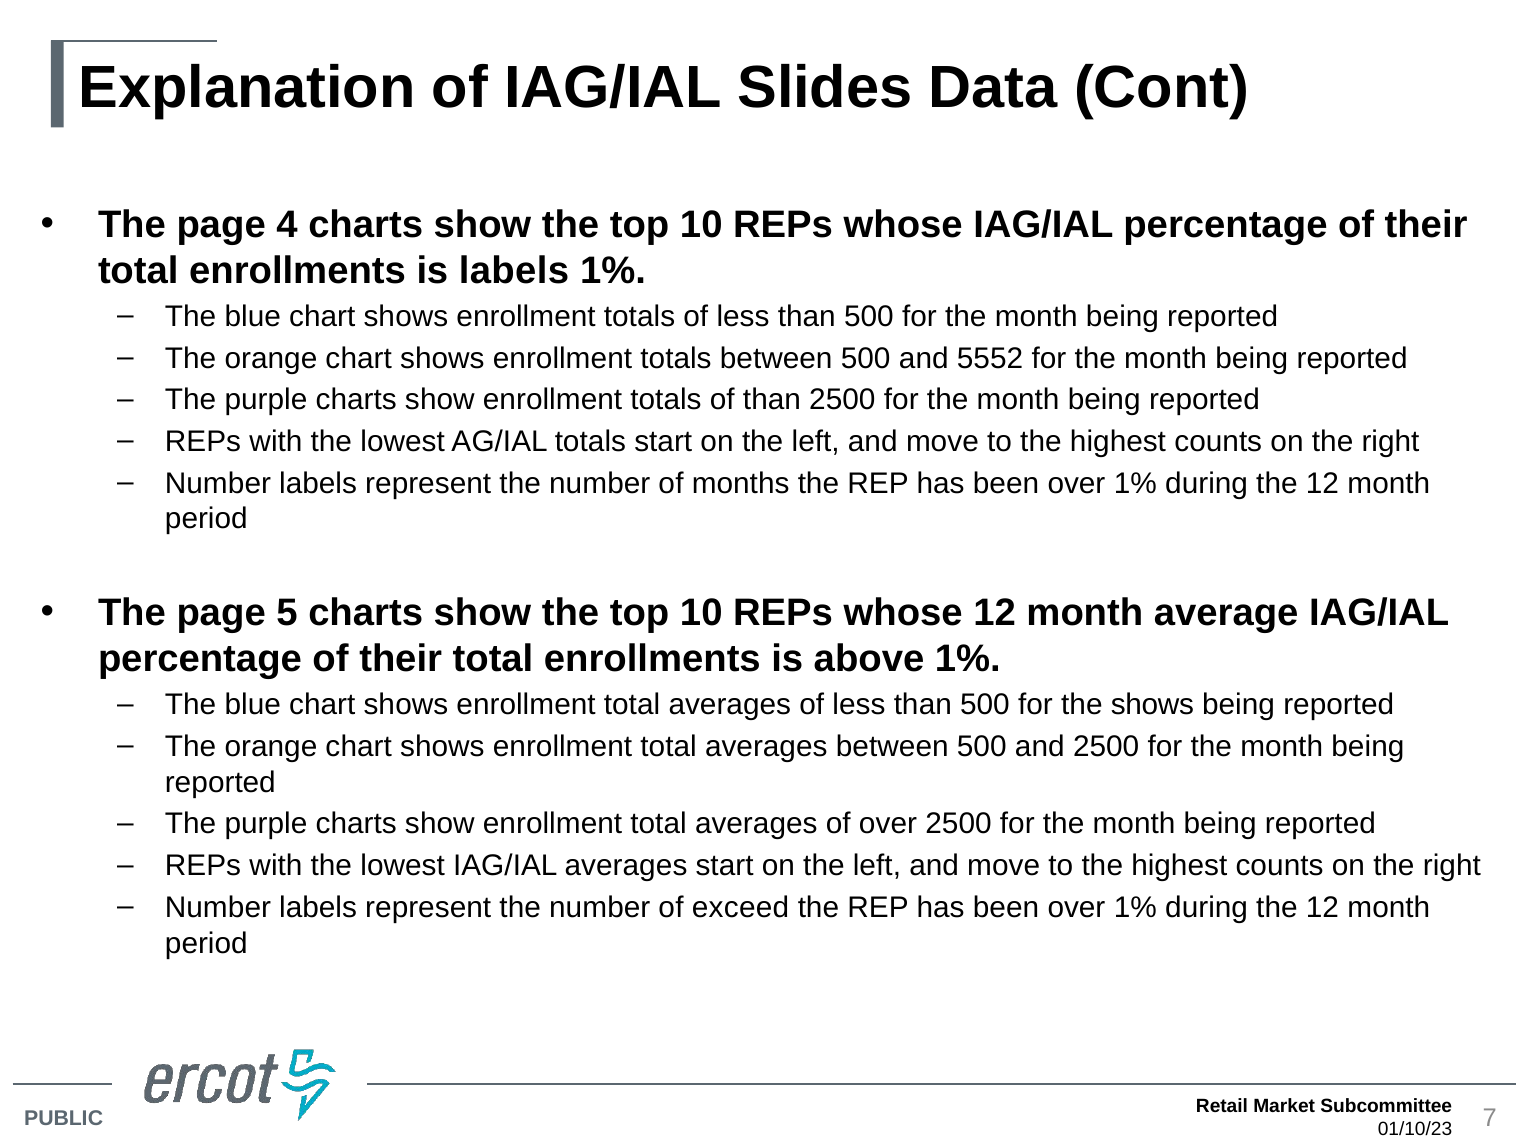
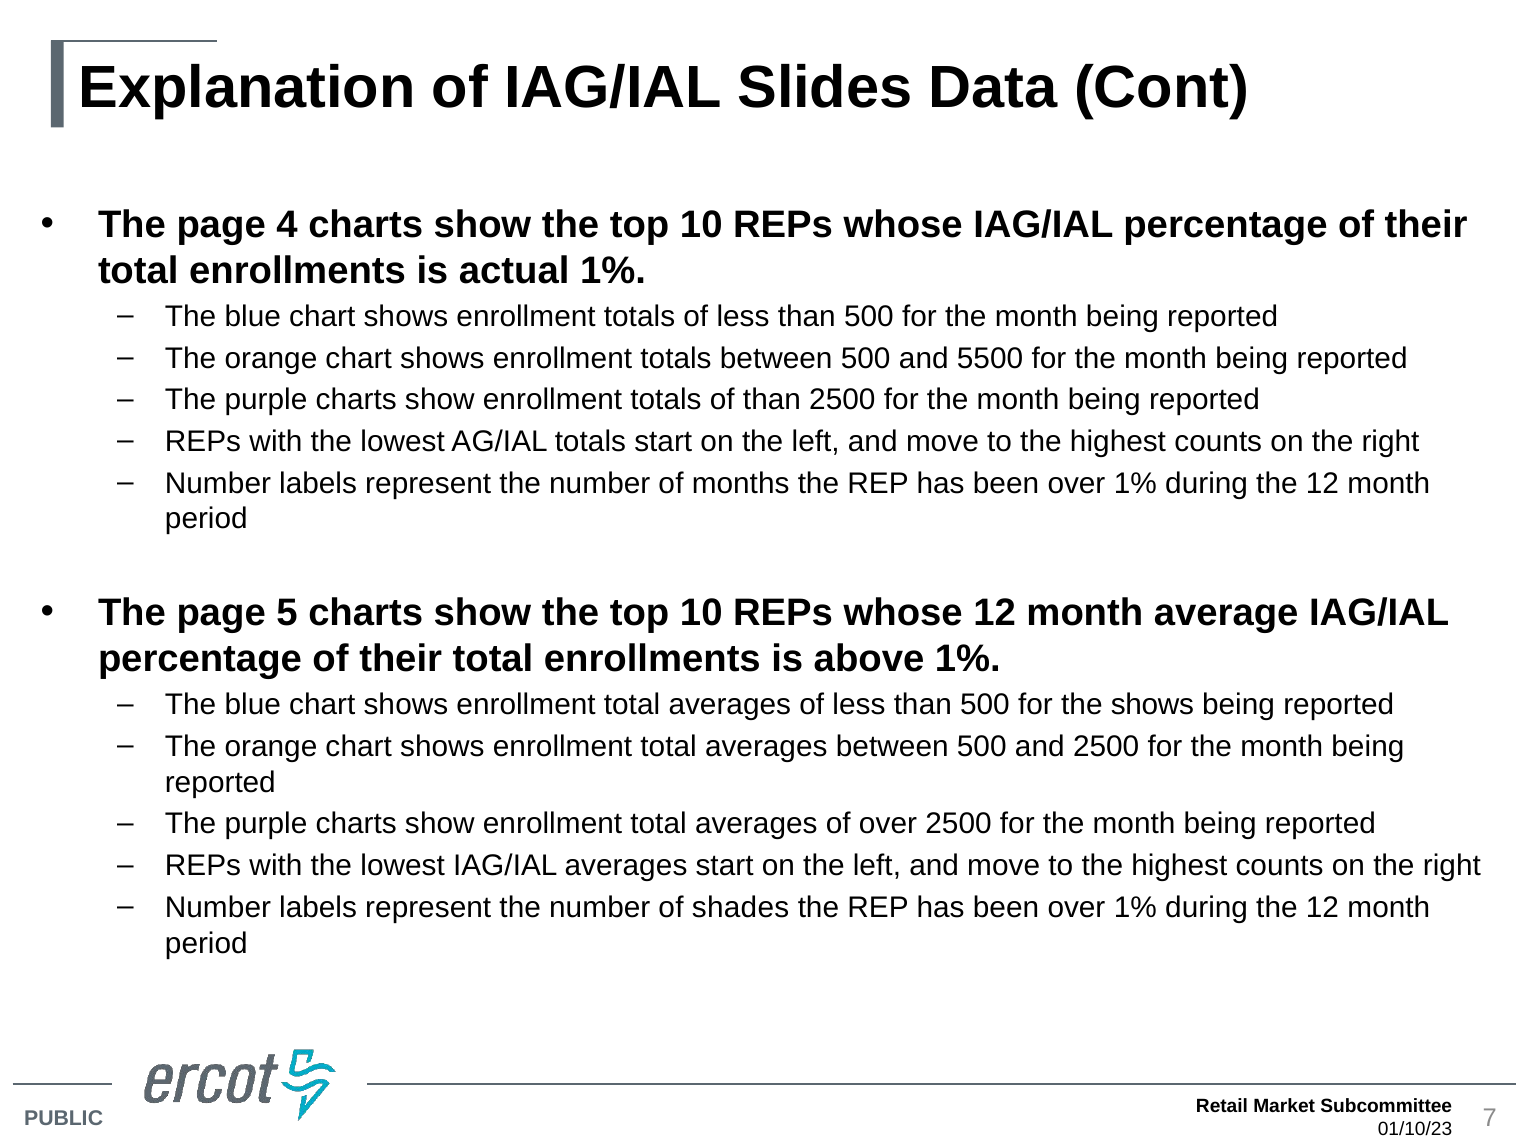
is labels: labels -> actual (514, 270)
5552: 5552 -> 5500 (990, 358)
exceed: exceed -> shades (741, 908)
